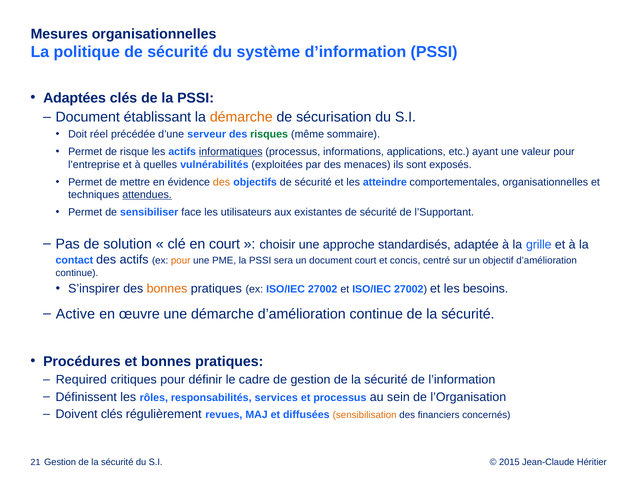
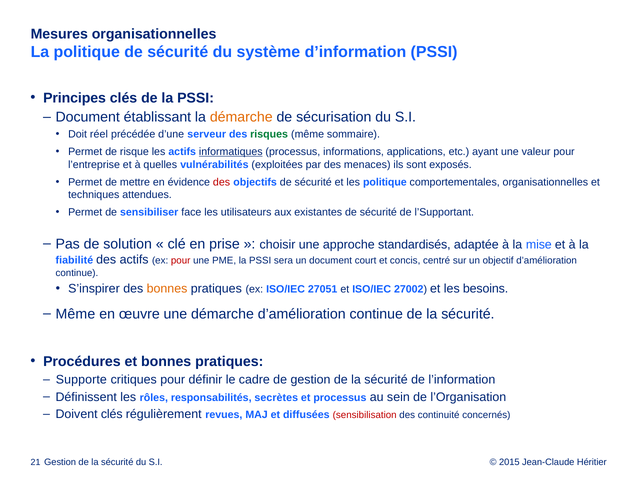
Adaptées: Adaptées -> Principes (75, 98)
des colour: orange -> red (222, 182)
les atteindre: atteindre -> politique (385, 182)
attendues underline: present -> none (147, 195)
en court: court -> prise (224, 244)
grille: grille -> mise (539, 244)
contact: contact -> fiabilité (74, 260)
pour colour: orange -> red (181, 260)
ex ISO/IEC 27002: 27002 -> 27051 (323, 289)
Active: Active -> Même (75, 314)
Required: Required -> Supporte (81, 379)
services: services -> secrètes (276, 397)
sensibilisation colour: orange -> red (365, 415)
financiers: financiers -> continuité (439, 415)
